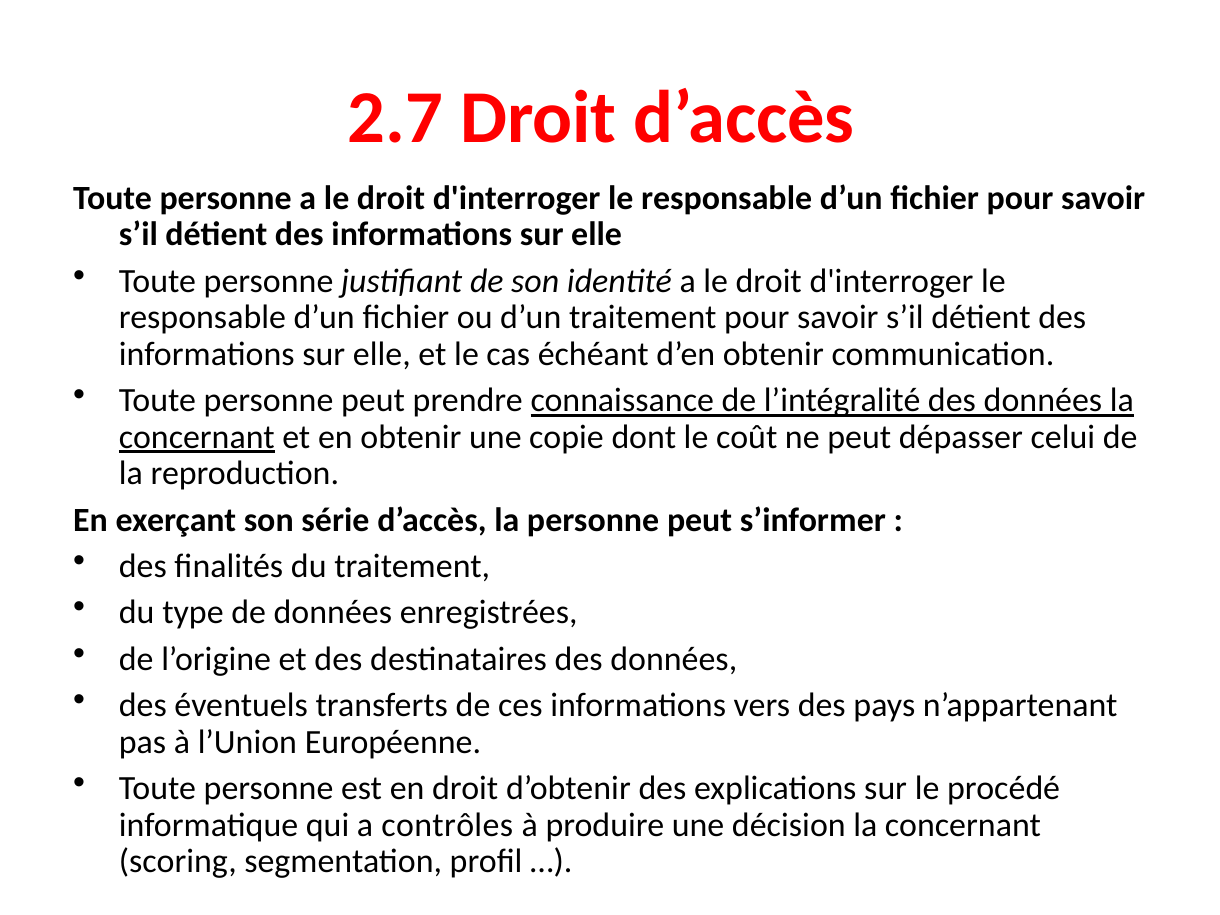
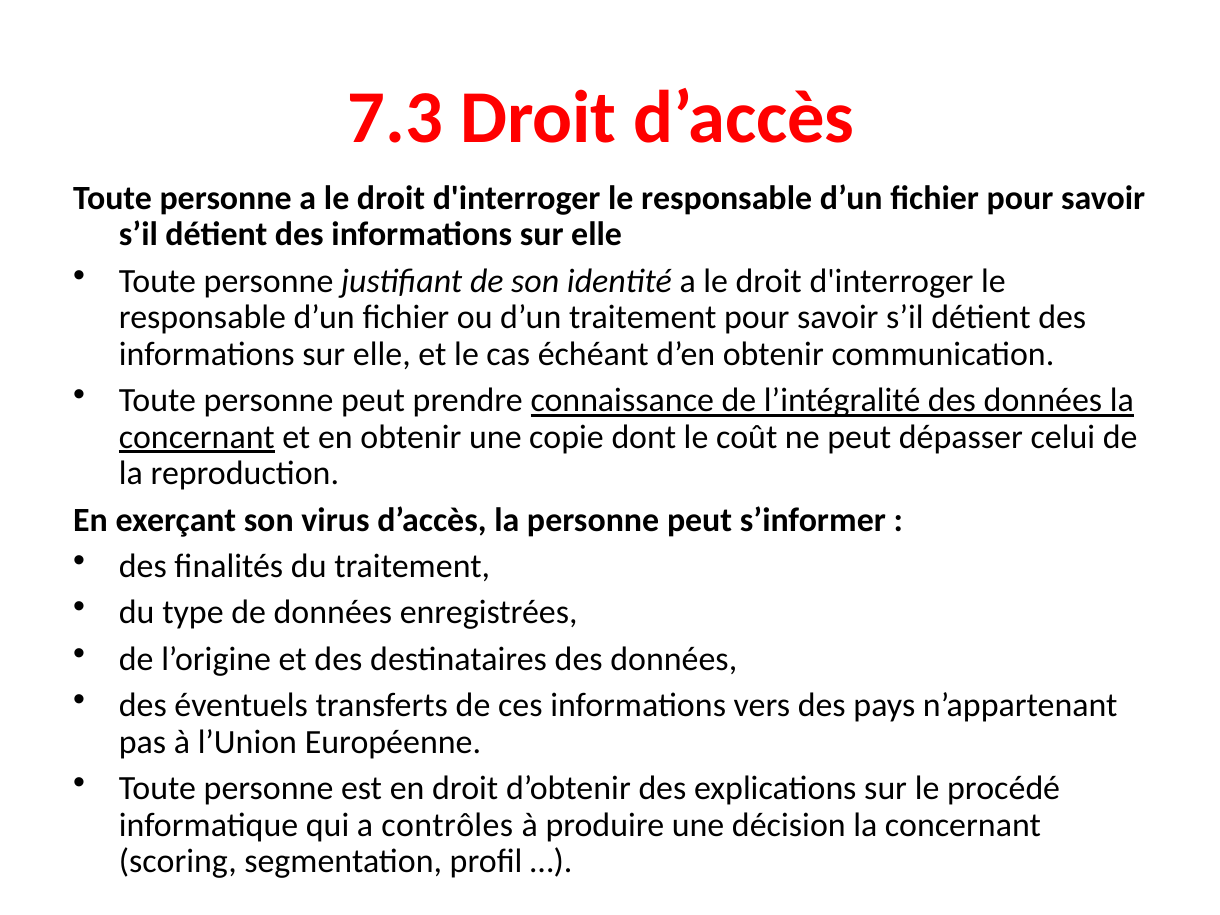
2.7: 2.7 -> 7.3 (395, 118)
série: série -> virus (335, 520)
